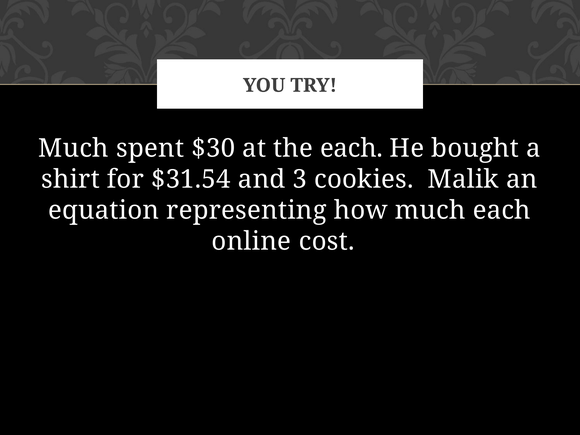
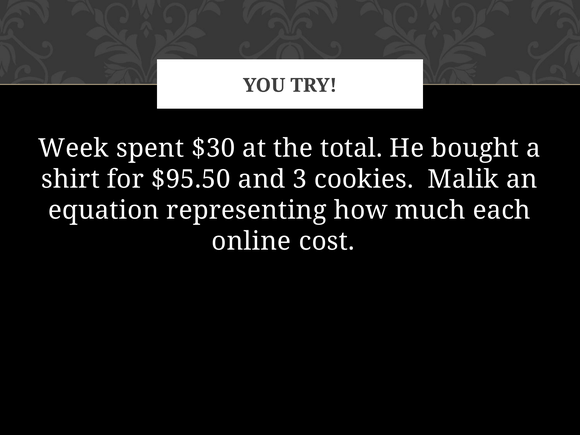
Much: Much -> Week (74, 148)
the each: each -> total (351, 148)
$31.54: $31.54 -> $95.50 (191, 179)
